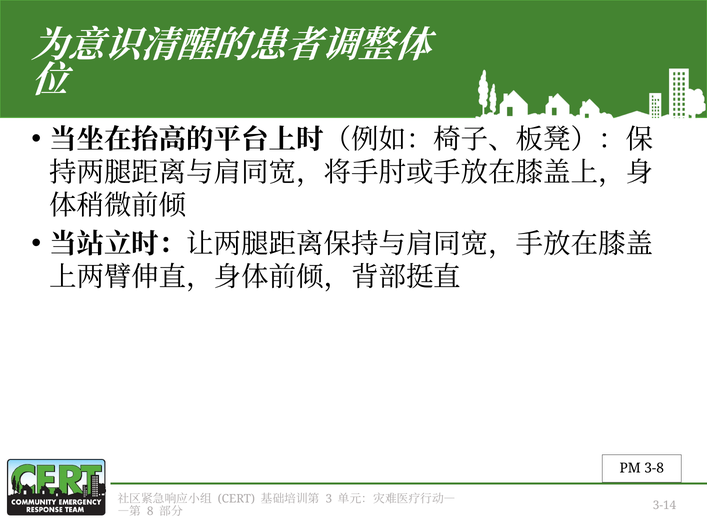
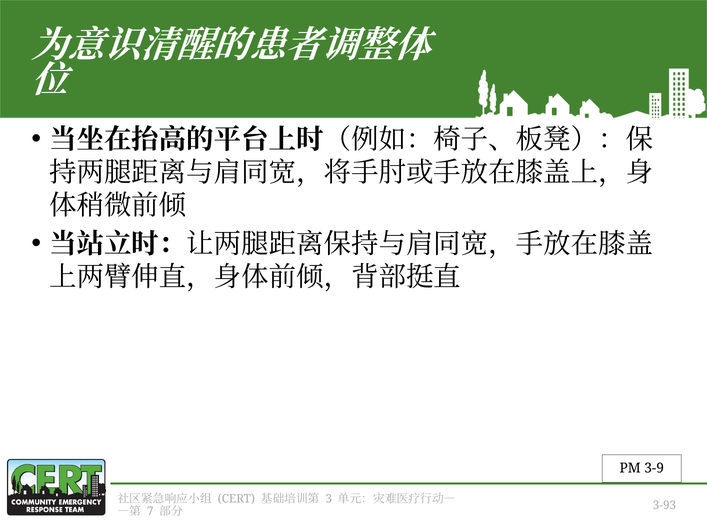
3-8: 3-8 -> 3-9 (654, 468)
8: 8 -> 7 (150, 512)
3-14: 3-14 -> 3-93 (664, 505)
